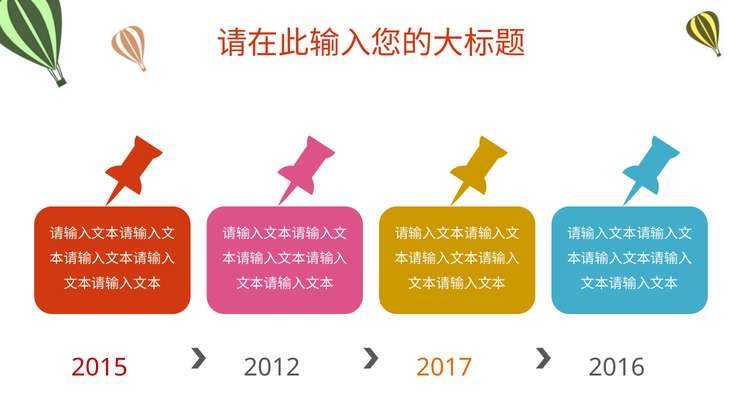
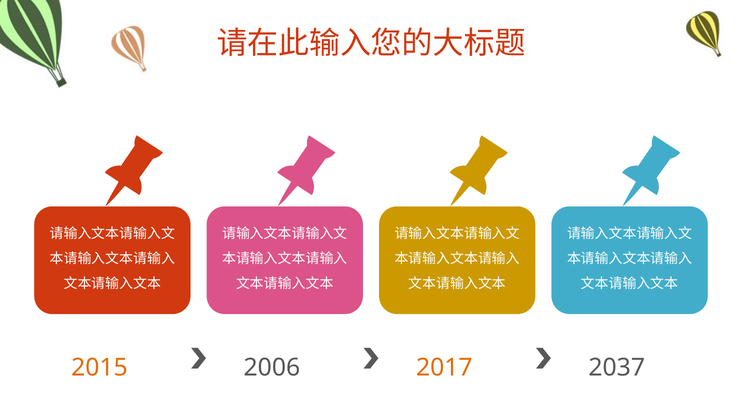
2015 colour: red -> orange (99, 368)
2012: 2012 -> 2006 (272, 368)
2016: 2016 -> 2037 (617, 368)
